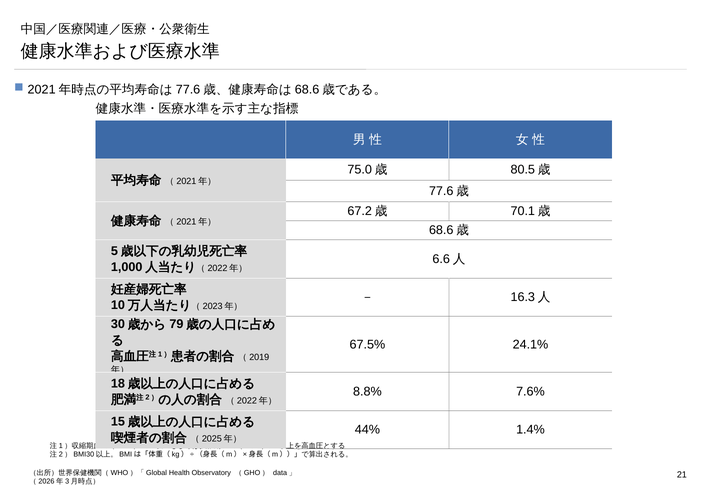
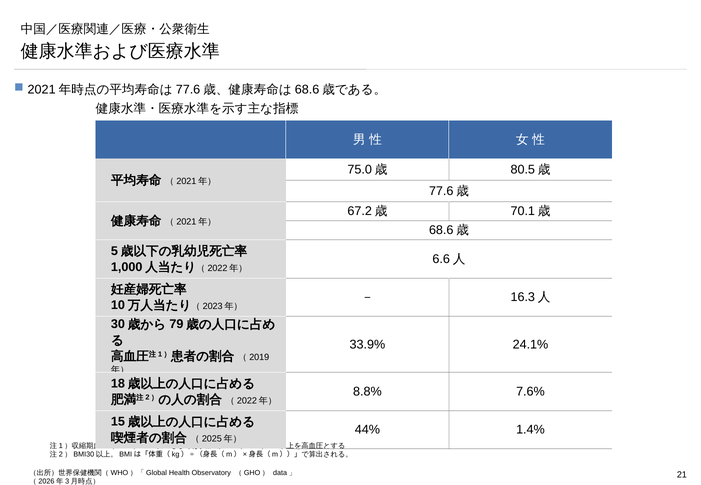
67.5%: 67.5% -> 33.9% (367, 345)
